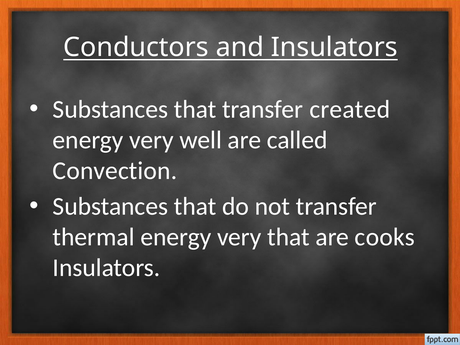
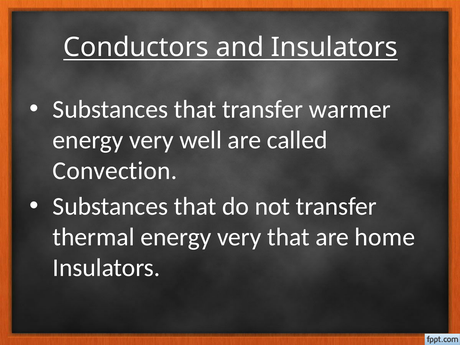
created: created -> warmer (350, 109)
cooks: cooks -> home (385, 237)
